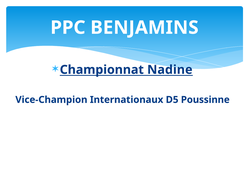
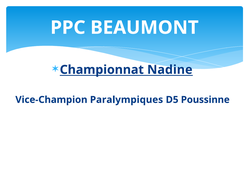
BENJAMINS: BENJAMINS -> BEAUMONT (144, 28)
Internationaux: Internationaux -> Paralympiques (127, 100)
